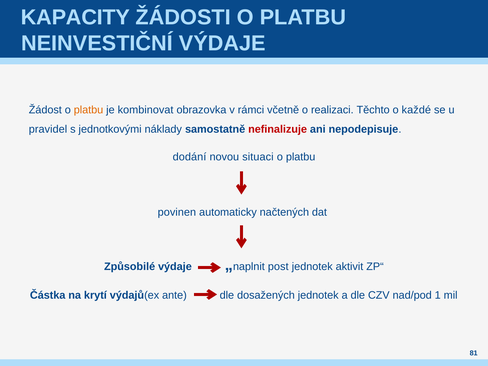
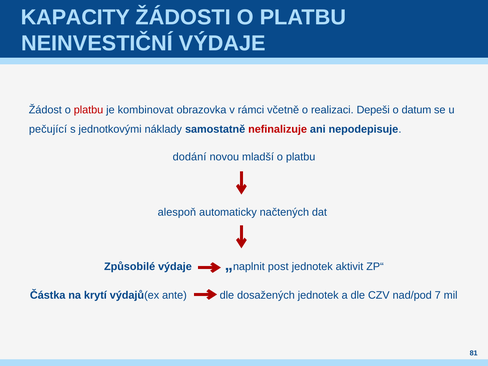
platbu colour: orange -> red (89, 110)
Těchto: Těchto -> Depeši (373, 110)
každé: každé -> datum (416, 110)
pravidel: pravidel -> pečující (48, 129)
situaci: situaci -> mladší (258, 157)
povinen: povinen -> alespoň (177, 212)
1: 1 -> 7 (438, 295)
